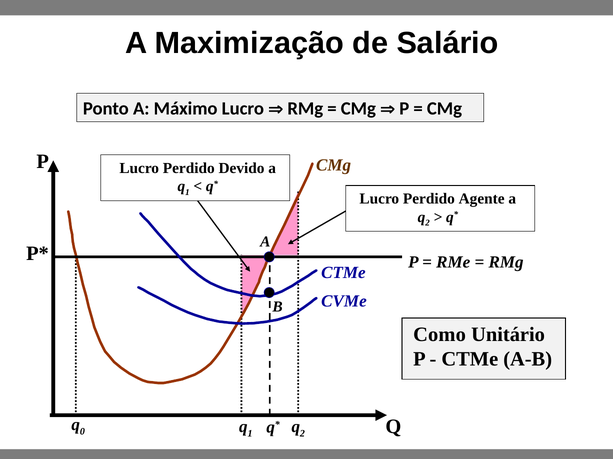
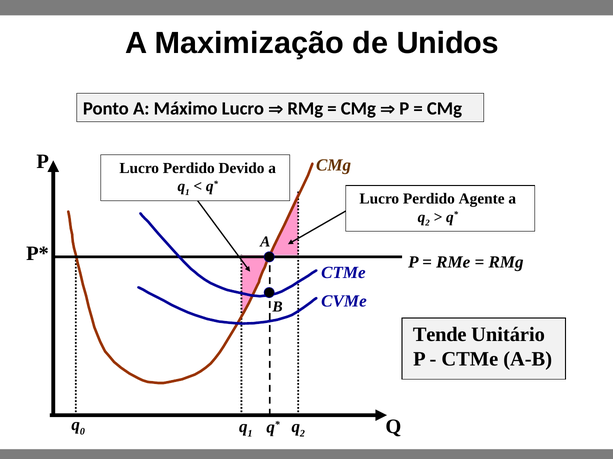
Salário: Salário -> Unidos (448, 43)
Como: Como -> Tende (440, 335)
